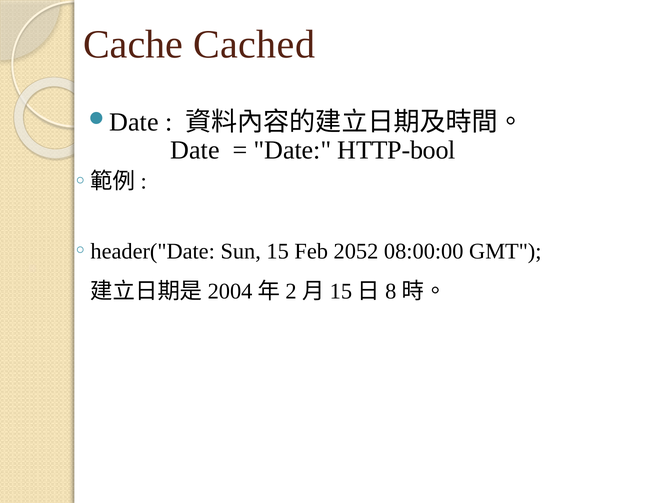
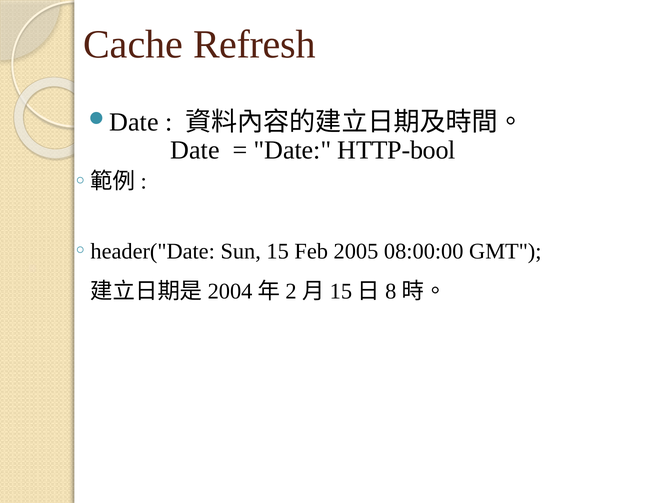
Cached: Cached -> Refresh (254, 45)
2052: 2052 -> 2005 (356, 251)
